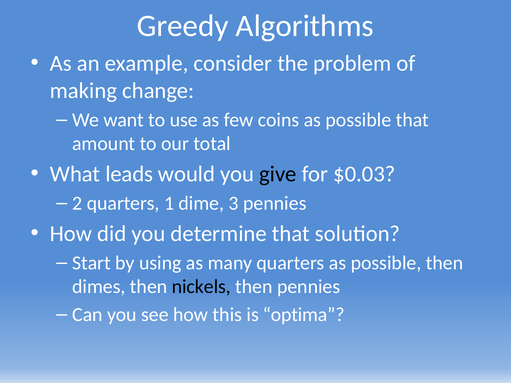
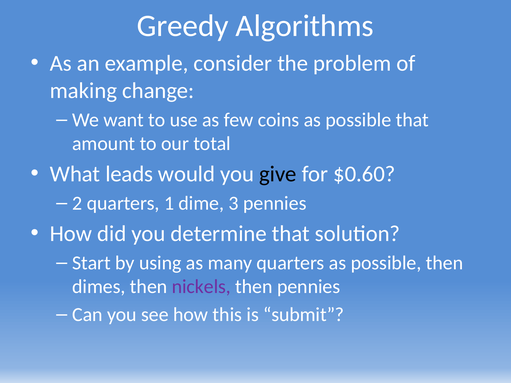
$0.03: $0.03 -> $0.60 (364, 174)
nickels colour: black -> purple (201, 287)
optima: optima -> submit (304, 315)
